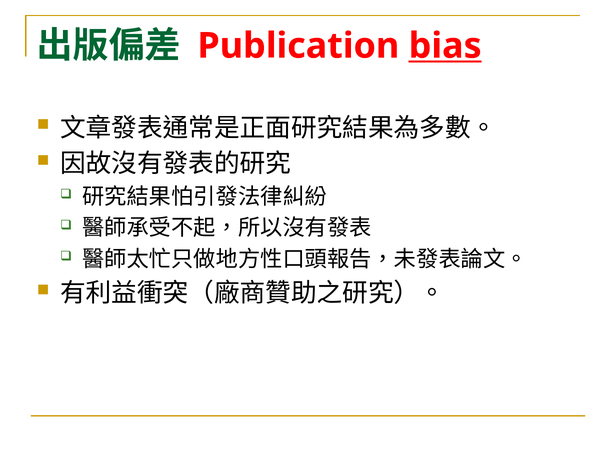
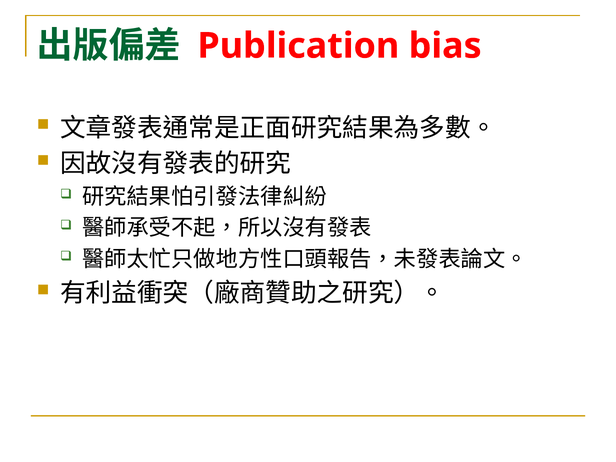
bias underline: present -> none (445, 46)
